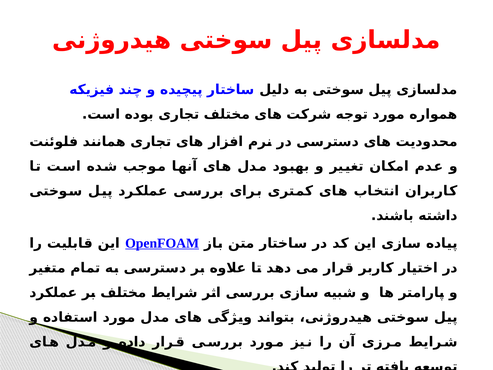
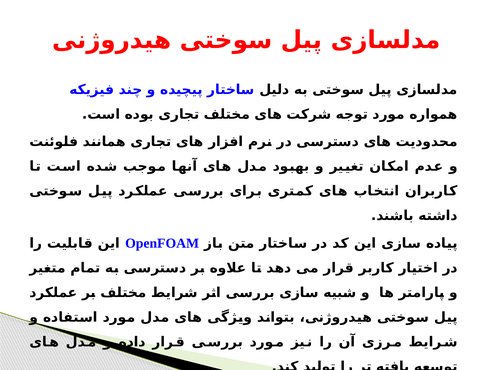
OpenFOAM underline: present -> none (162, 243)
